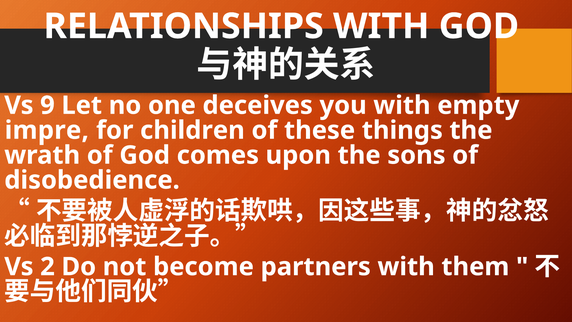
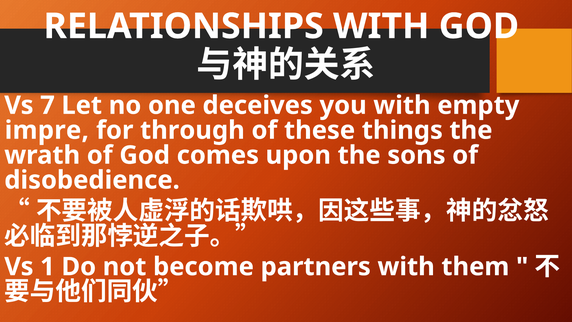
9: 9 -> 7 (47, 105)
children: children -> through (192, 130)
2: 2 -> 1 (47, 267)
